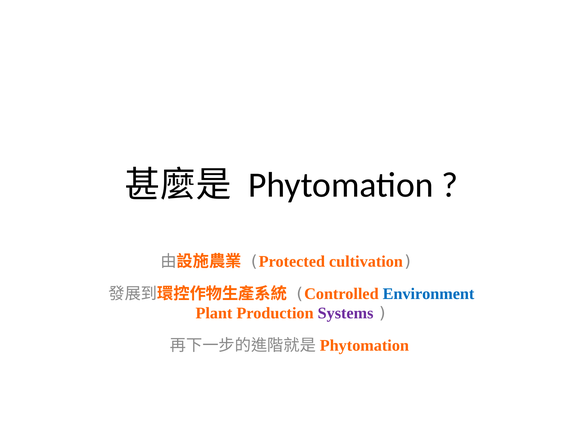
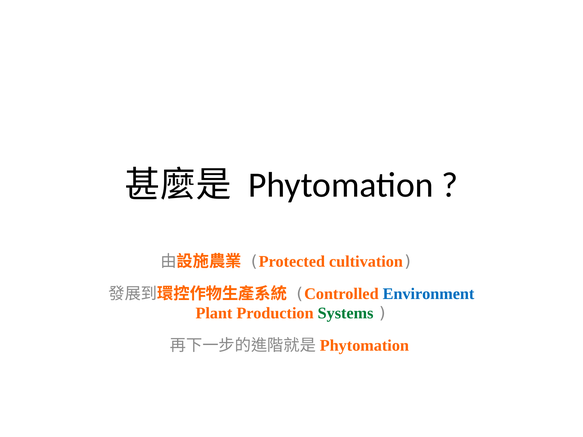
Systems colour: purple -> green (346, 313)
